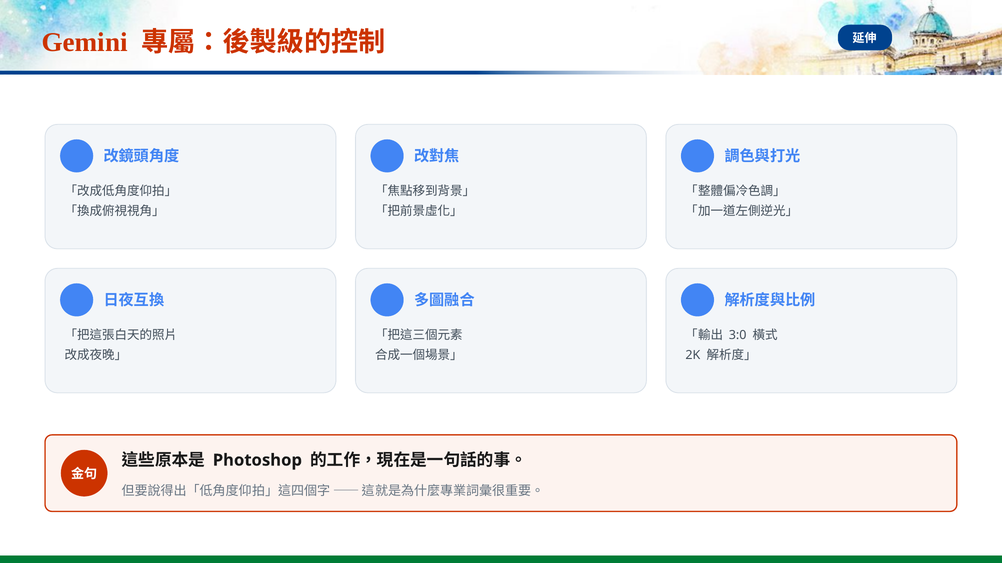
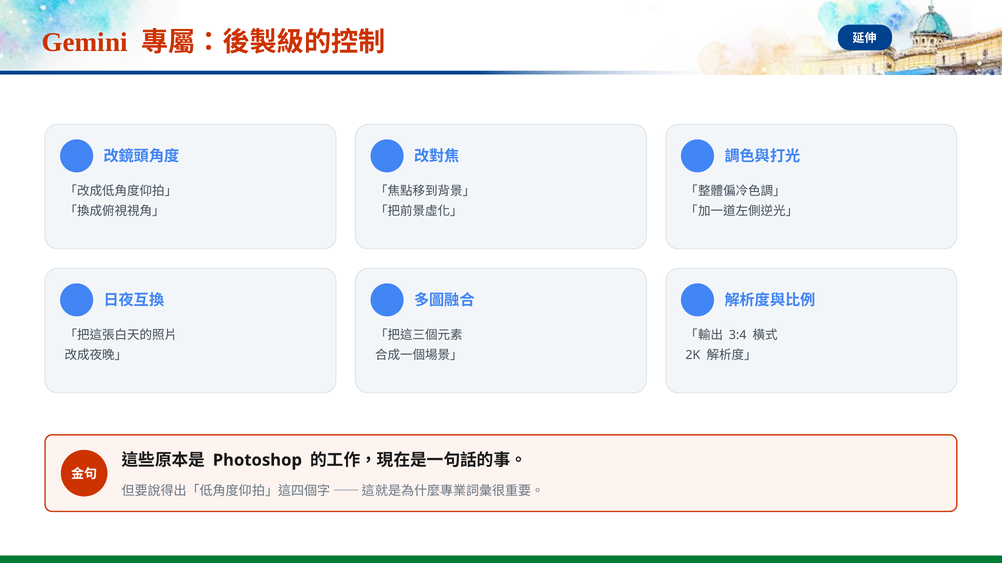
3:0: 3:0 -> 3:4 (738, 336)
